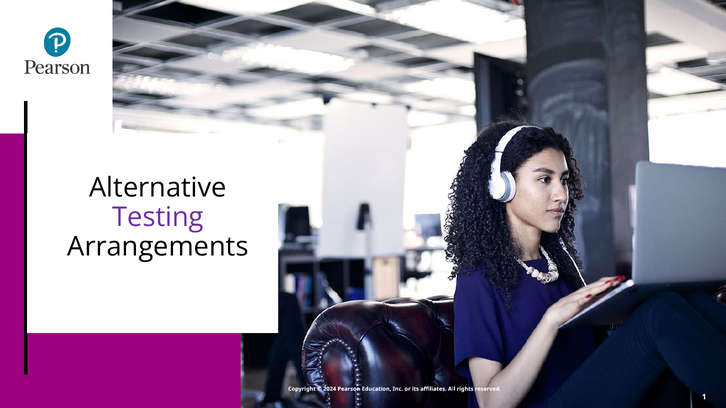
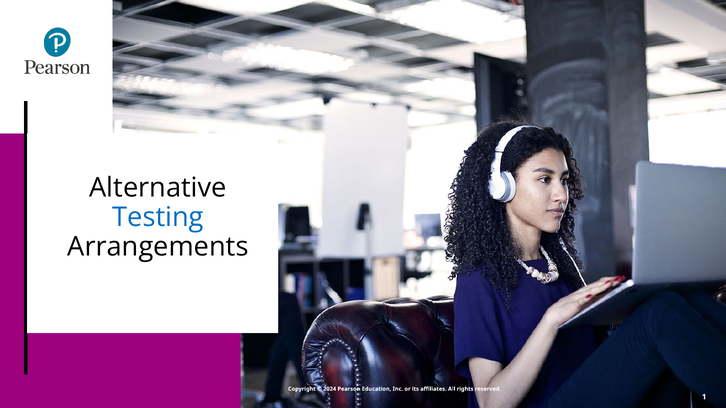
Testing colour: purple -> blue (158, 217)
